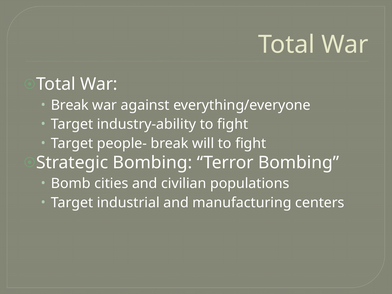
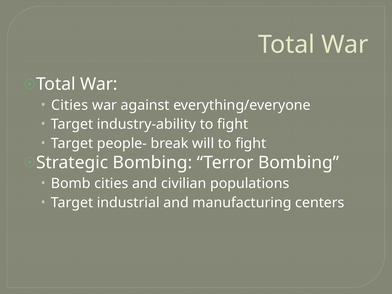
Break: Break -> Cities (70, 105)
